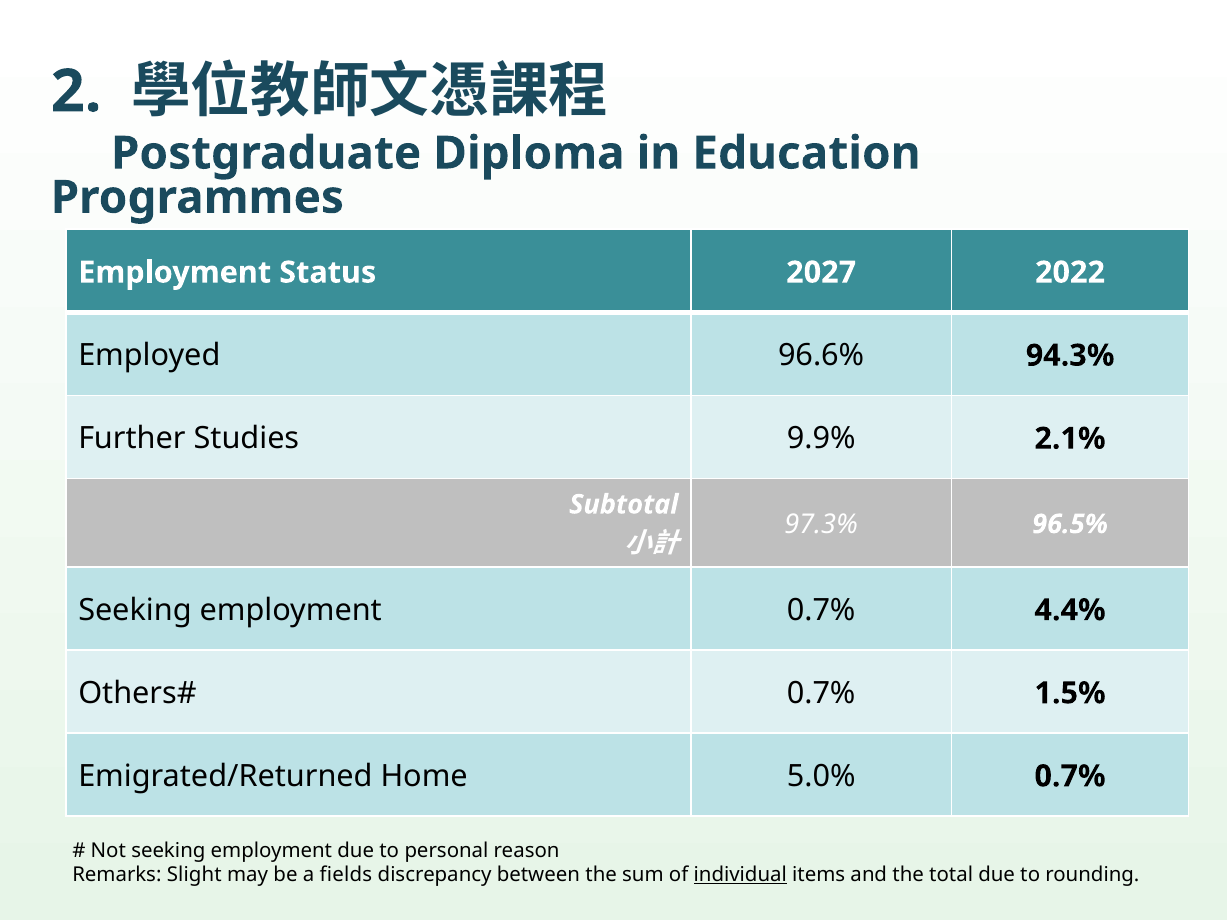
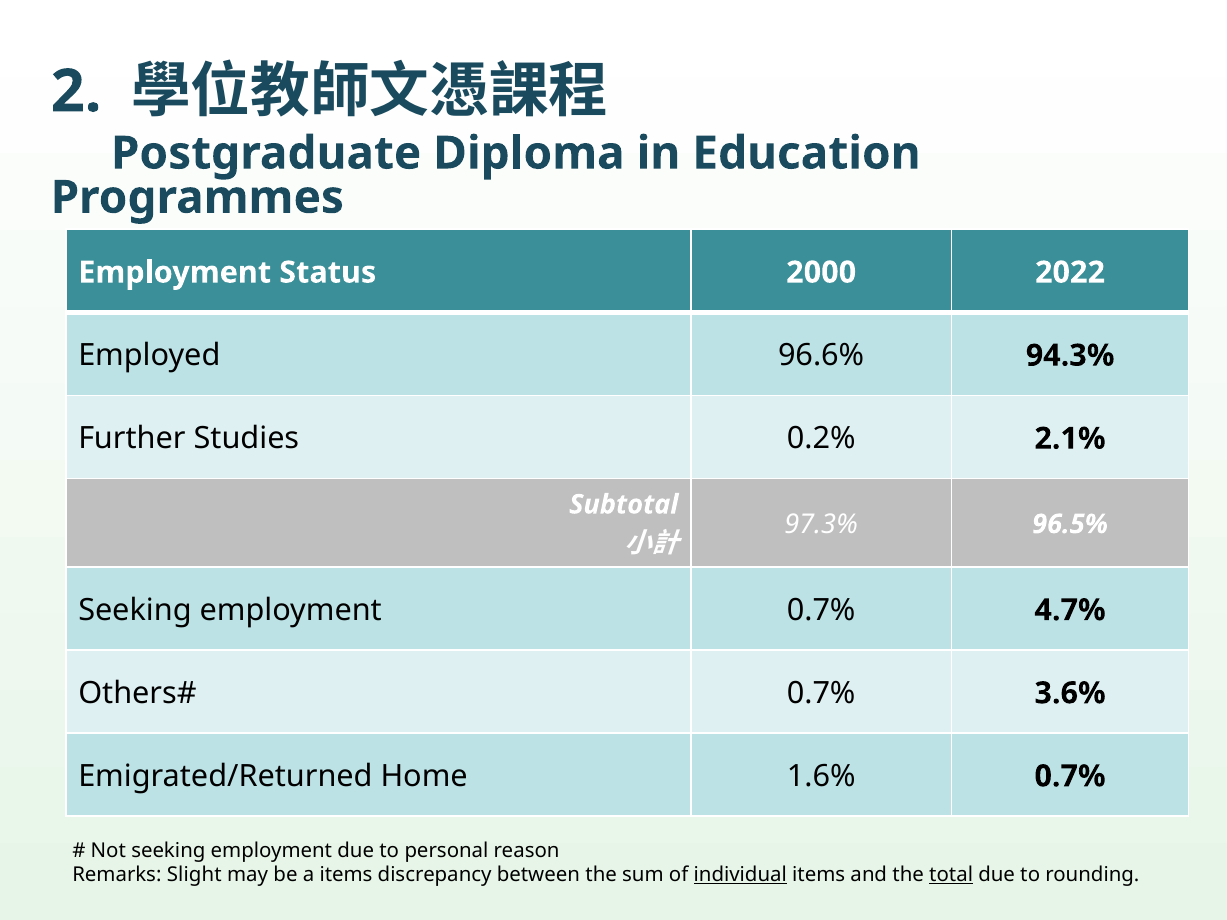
2027: 2027 -> 2000 (821, 273)
9.9%: 9.9% -> 0.2% (821, 439)
4.4%: 4.4% -> 4.7% (1070, 610)
1.5%: 1.5% -> 3.6% (1070, 693)
5.0%: 5.0% -> 1.6% (821, 776)
a fields: fields -> items (346, 875)
total underline: none -> present (951, 875)
